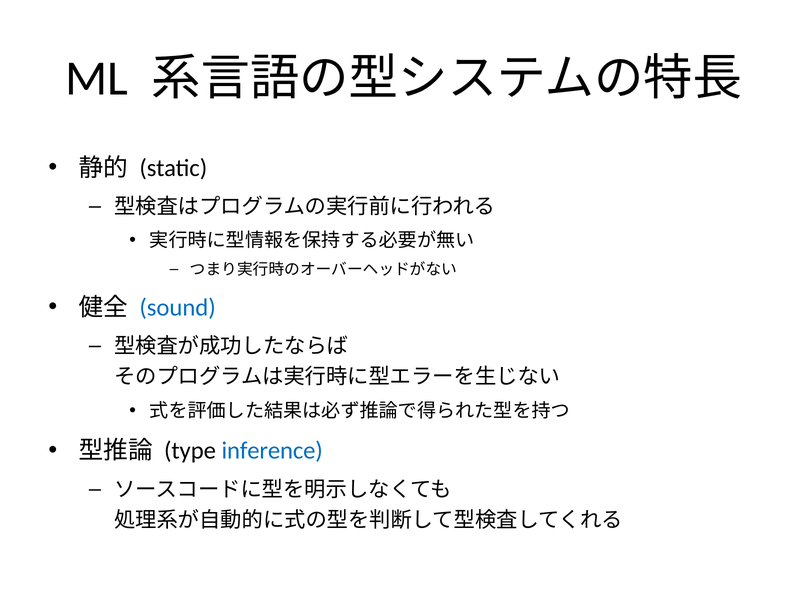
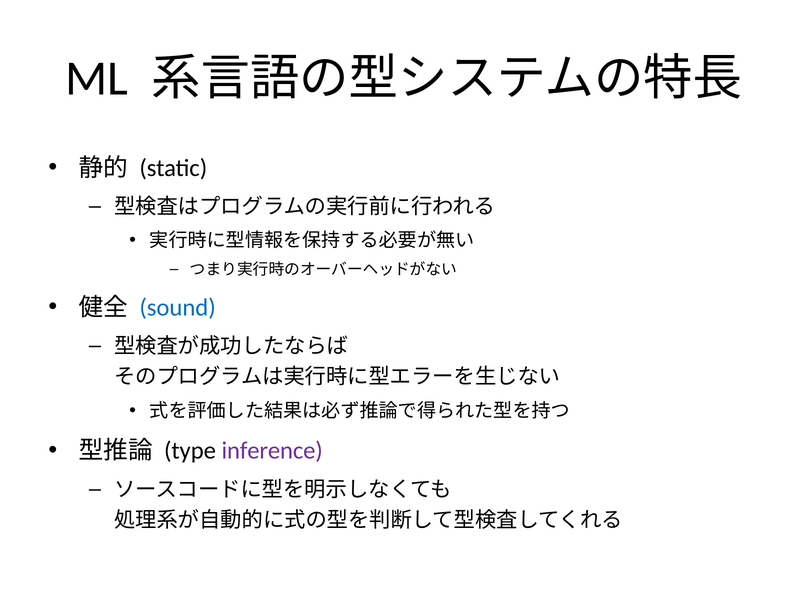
inference colour: blue -> purple (272, 451)
